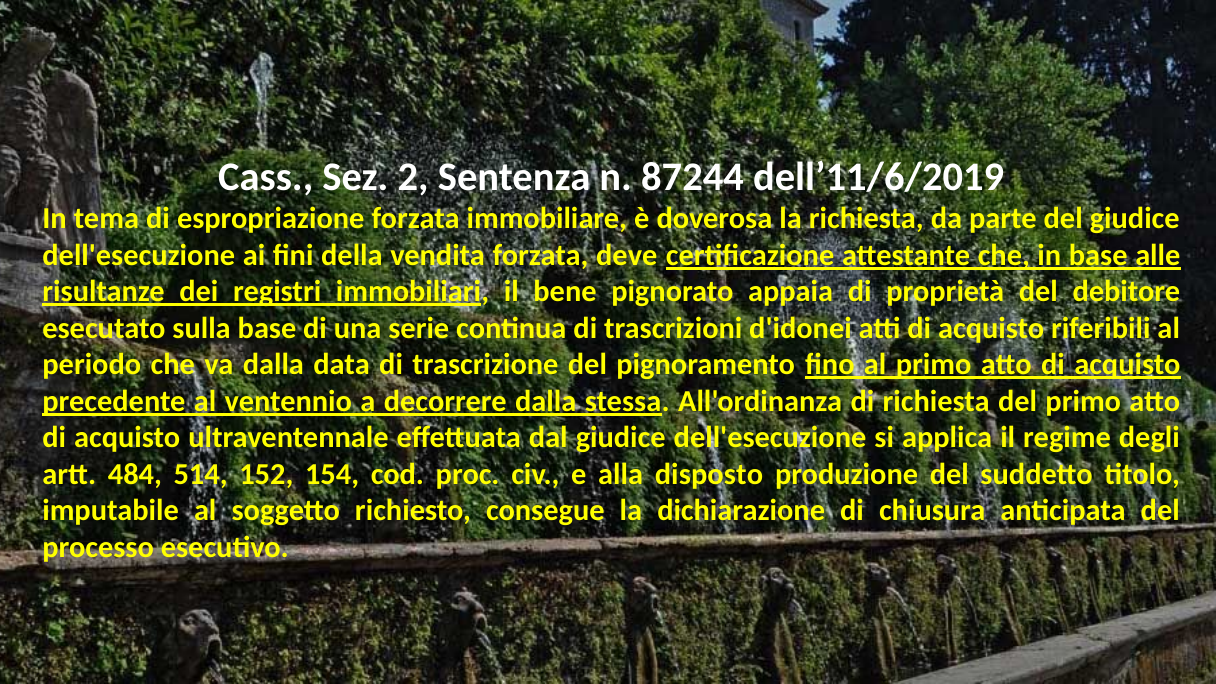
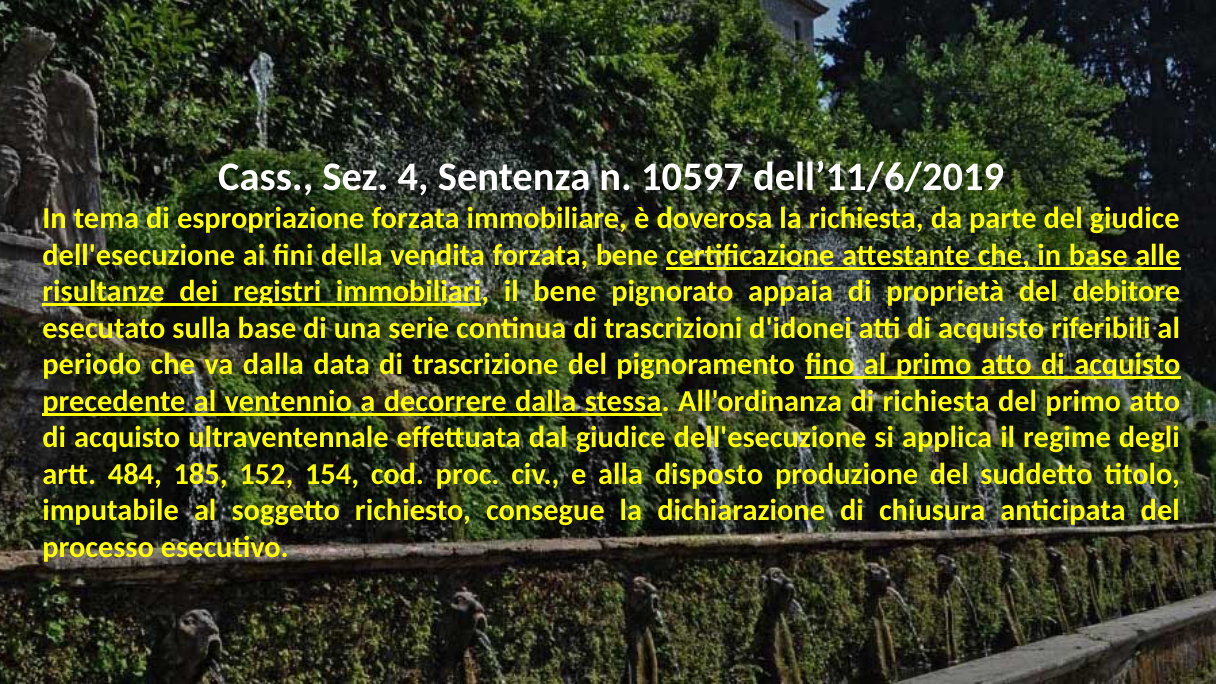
2: 2 -> 4 (413, 177)
87244: 87244 -> 10597 (693, 177)
forzata deve: deve -> bene (627, 255)
514: 514 -> 185 (201, 474)
